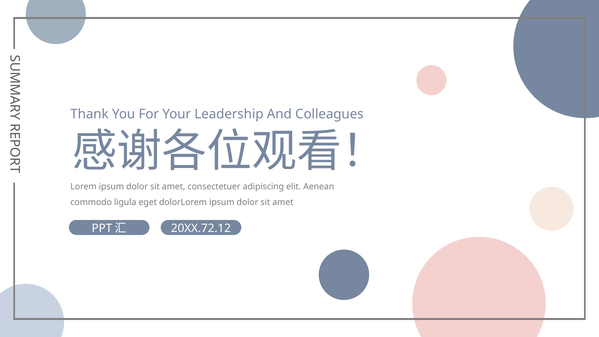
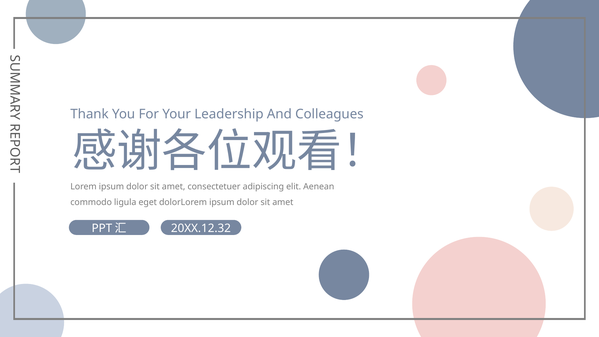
20XX.72.12: 20XX.72.12 -> 20XX.12.32 (201, 228)
